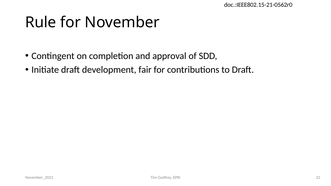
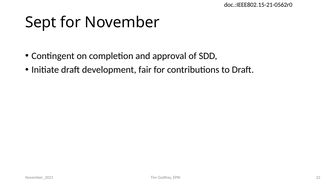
Rule: Rule -> Sept (41, 22)
